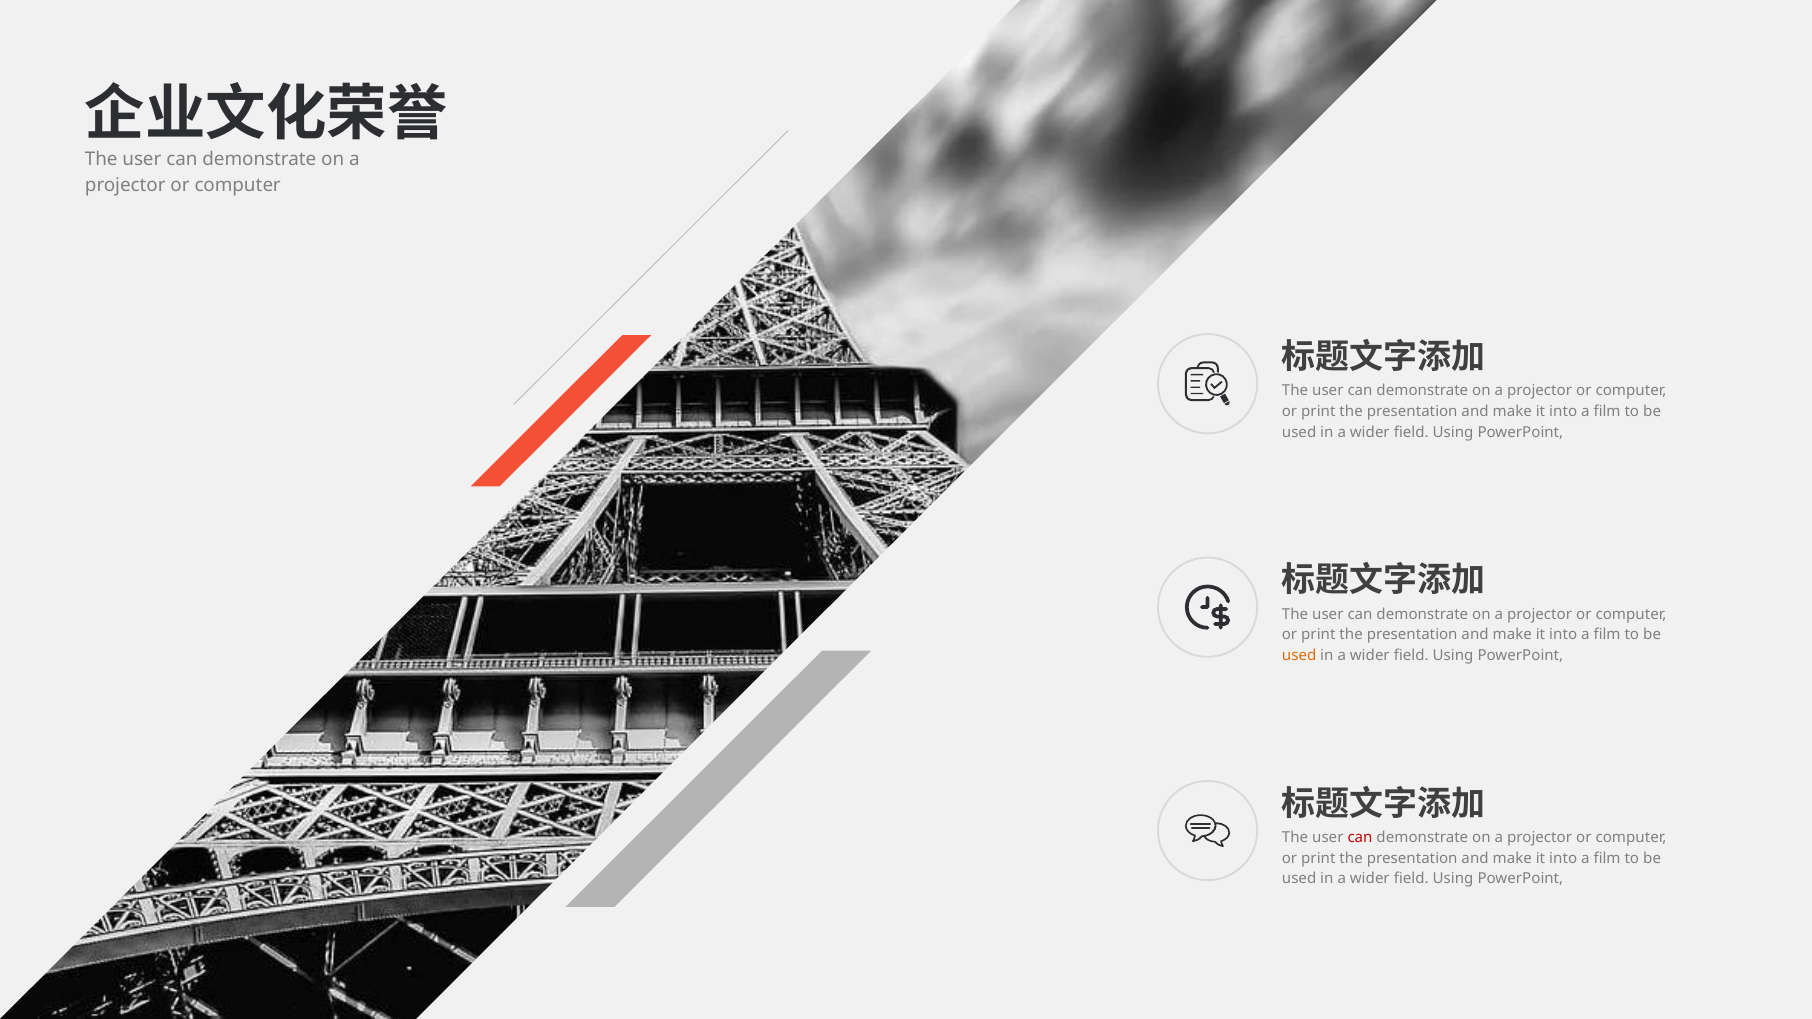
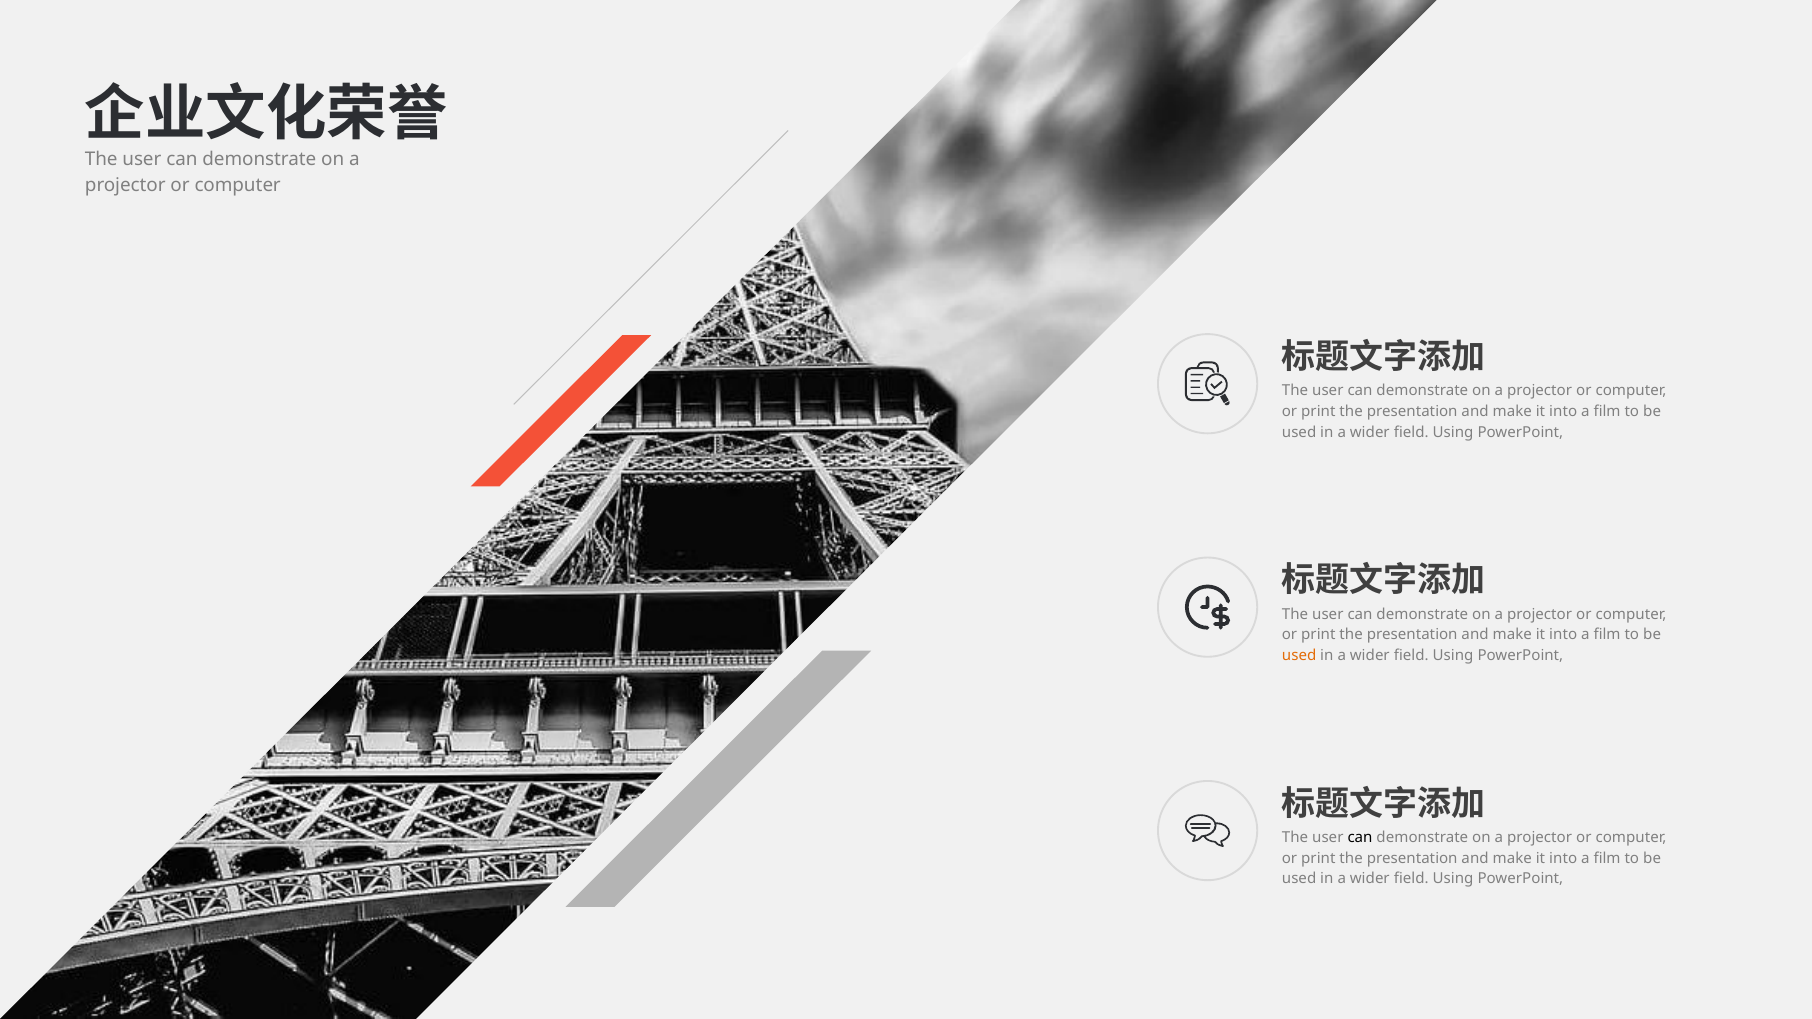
can colour: red -> black (1360, 838)
